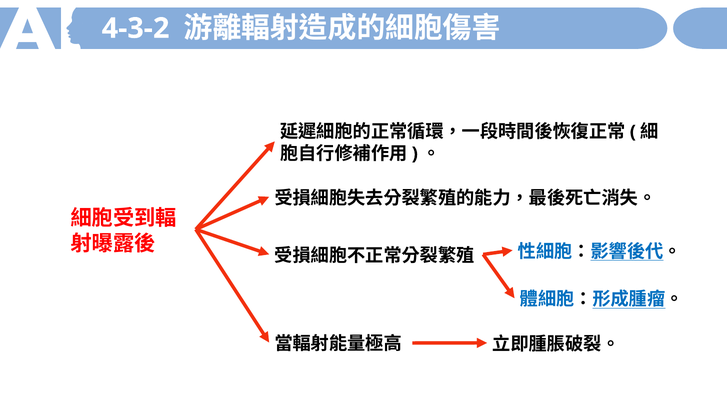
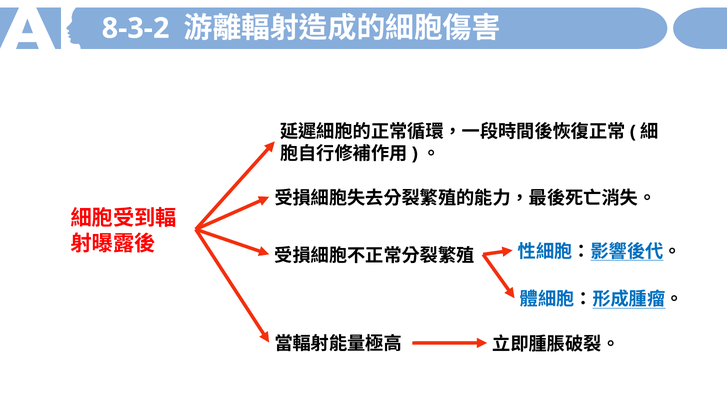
4-3-2: 4-3-2 -> 8-3-2 (136, 28)
